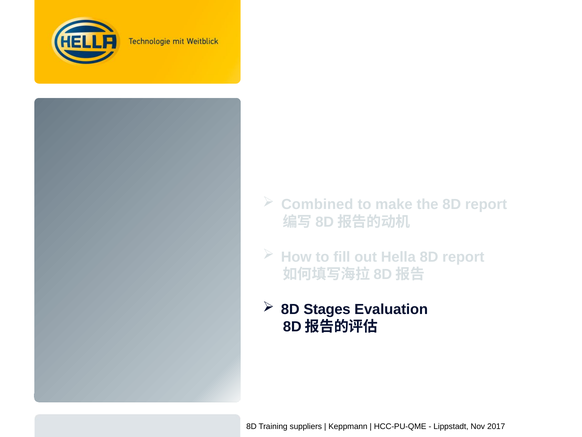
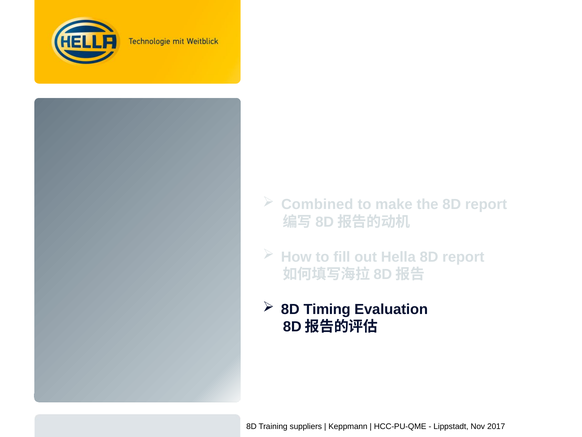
Stages: Stages -> Timing (327, 309)
